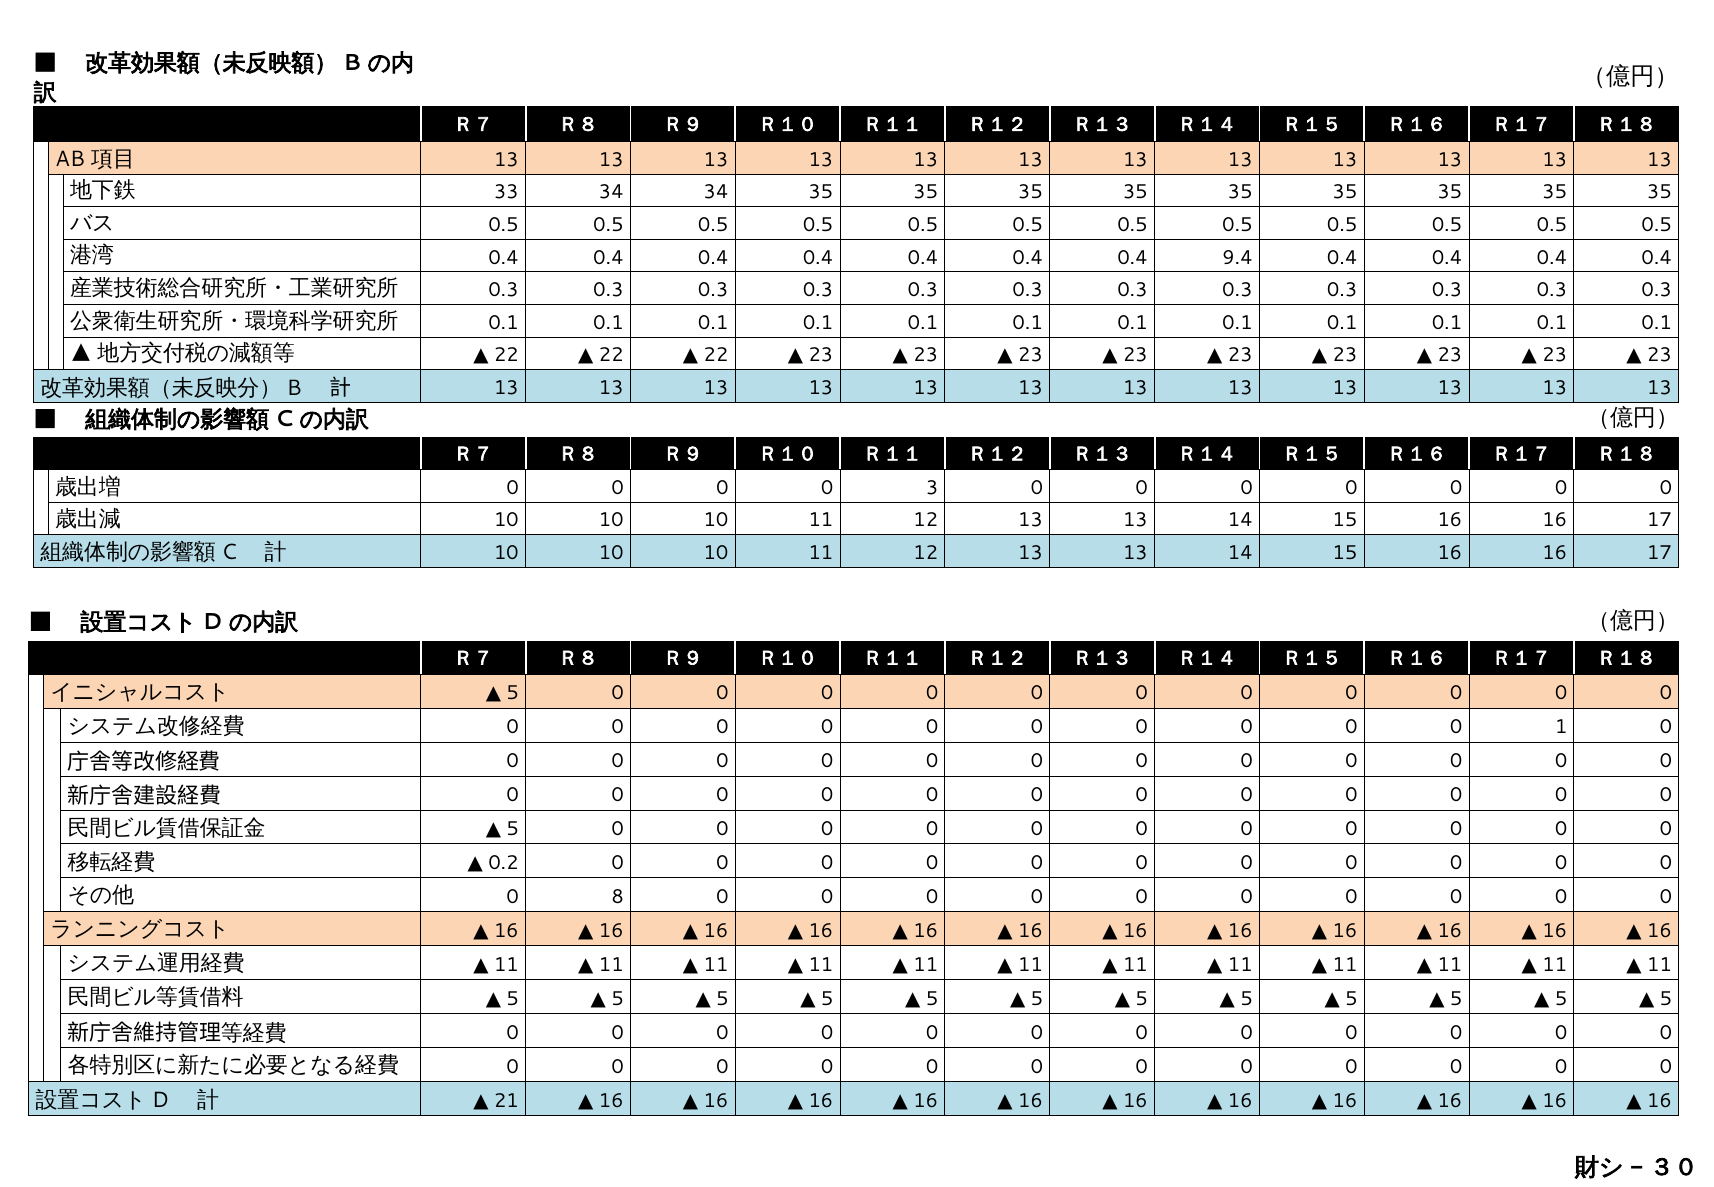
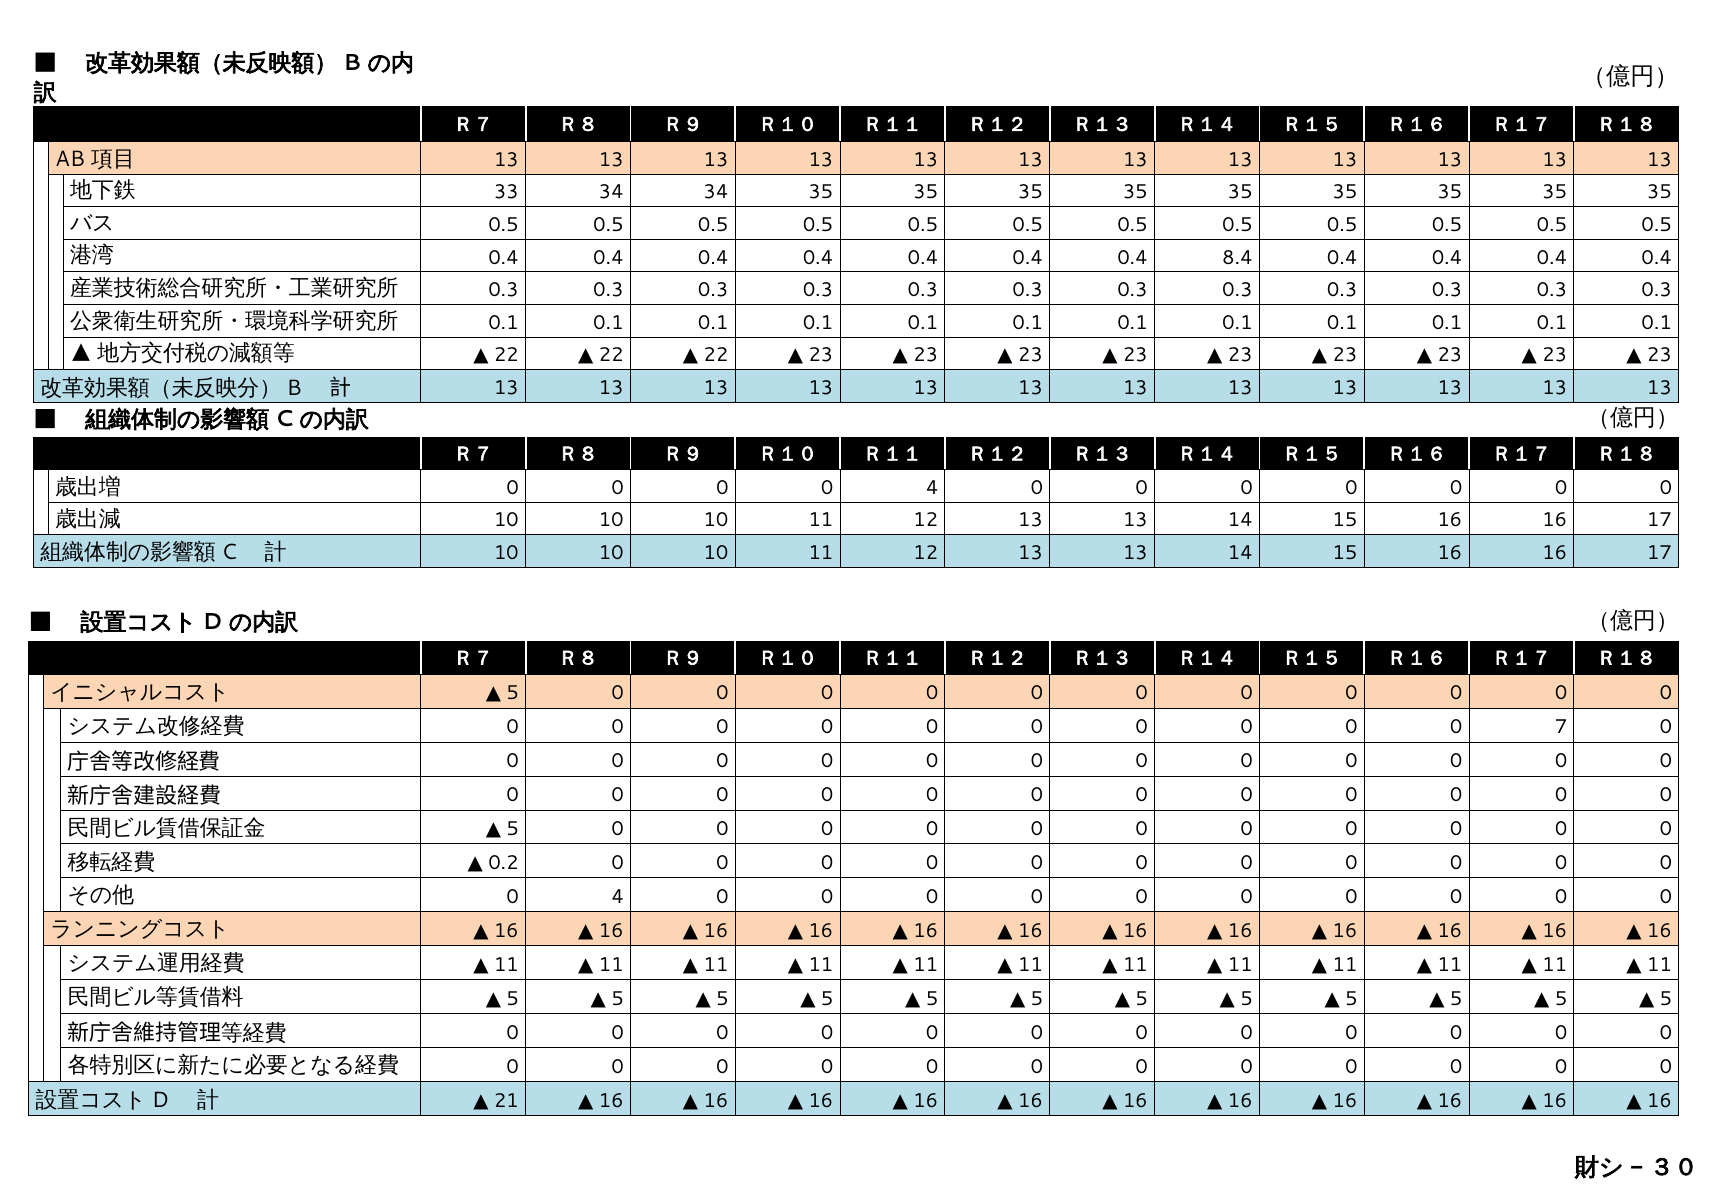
9.4: 9.4 -> 8.4 (1237, 257)
0 0 3: 3 -> 4 (932, 488)
1: 1 -> 7 (1561, 727)
8: 8 -> 4 (618, 897)
